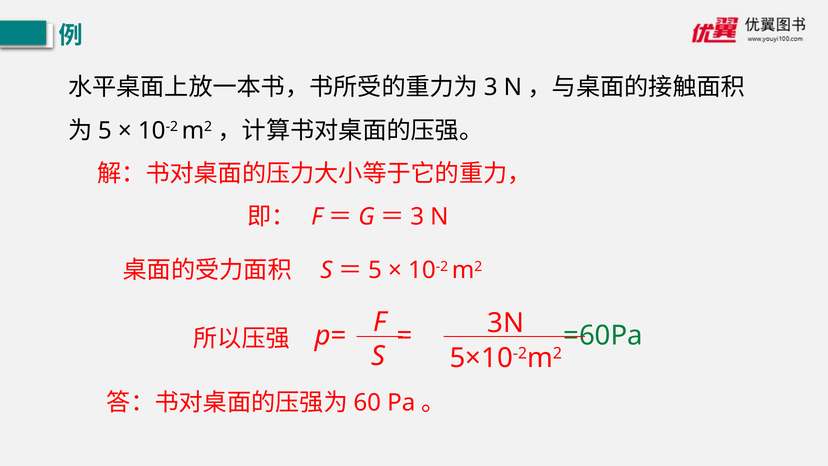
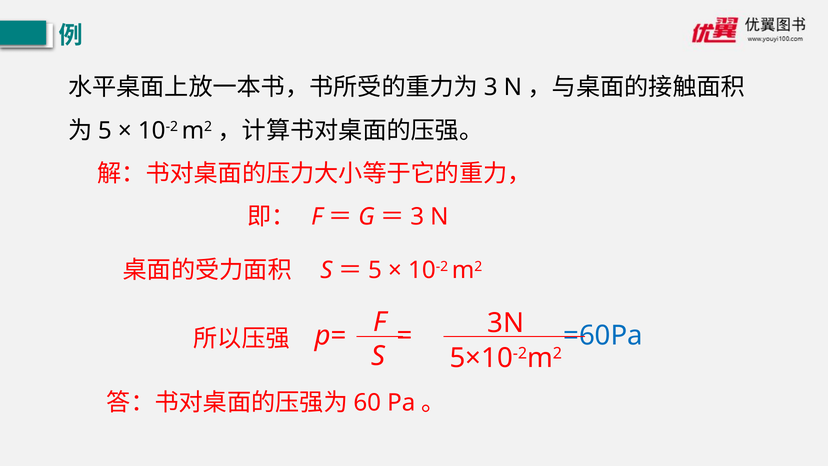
=60Pa colour: green -> blue (603, 336)
